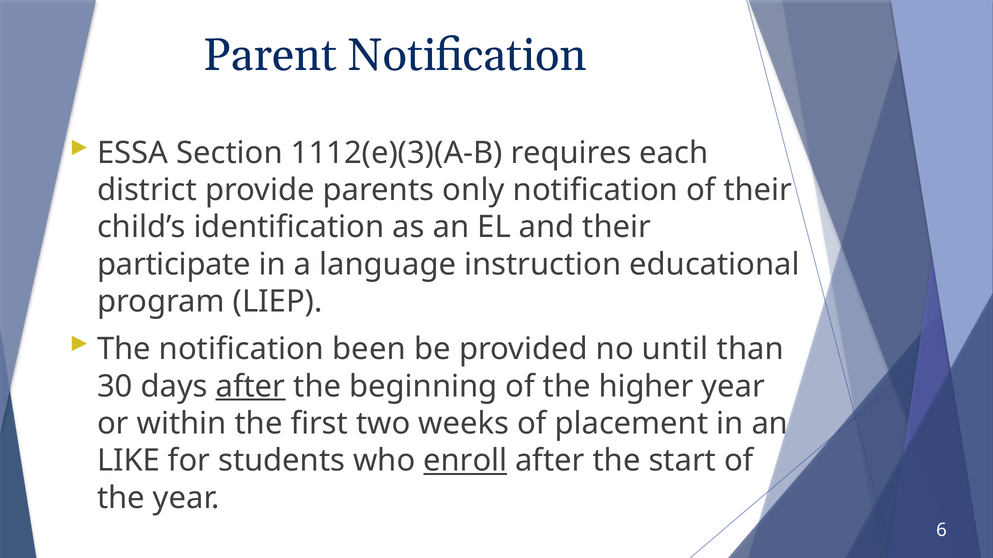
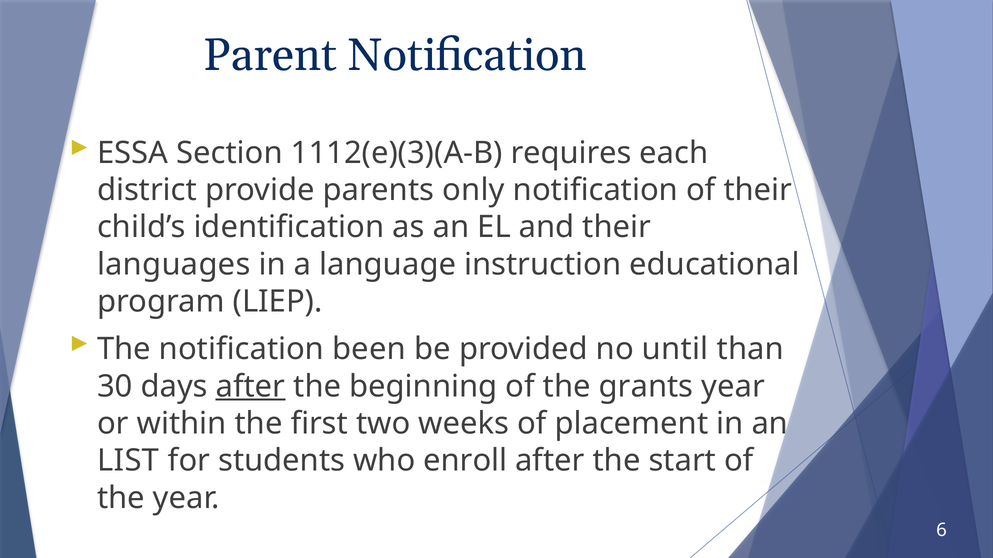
participate: participate -> languages (174, 265)
higher: higher -> grants (646, 387)
LIKE: LIKE -> LIST (128, 461)
enroll underline: present -> none (465, 461)
